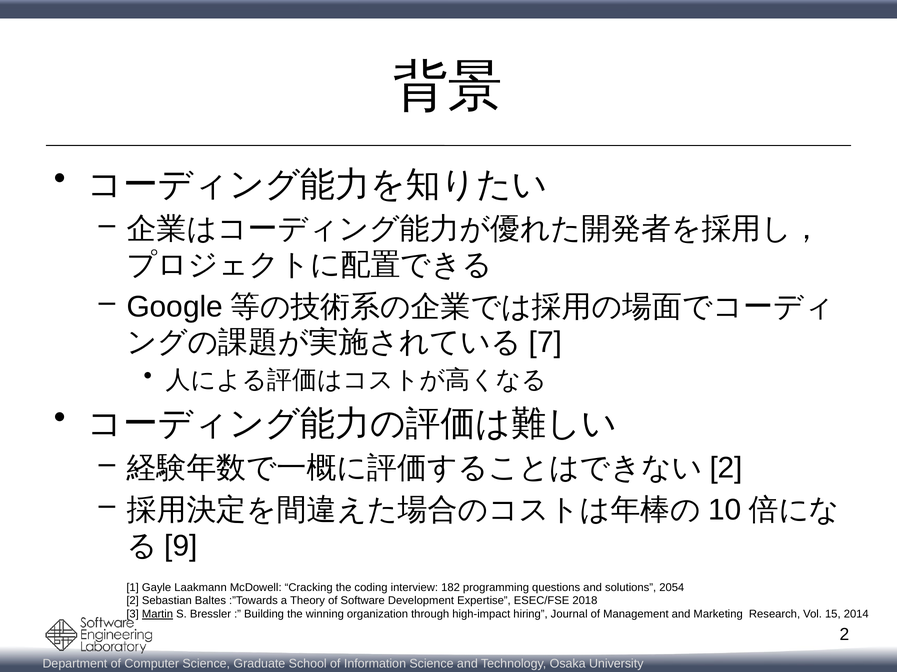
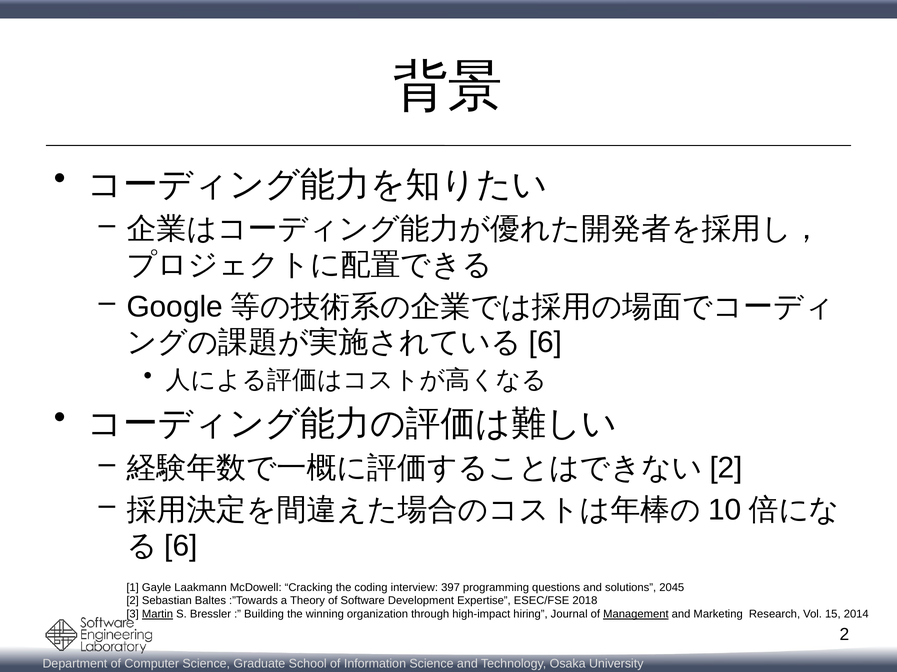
7: 7 -> 6 (545, 343)
9: 9 -> 6 (181, 546)
182: 182 -> 397 (451, 588)
2054: 2054 -> 2045 (672, 588)
Management underline: none -> present (636, 615)
